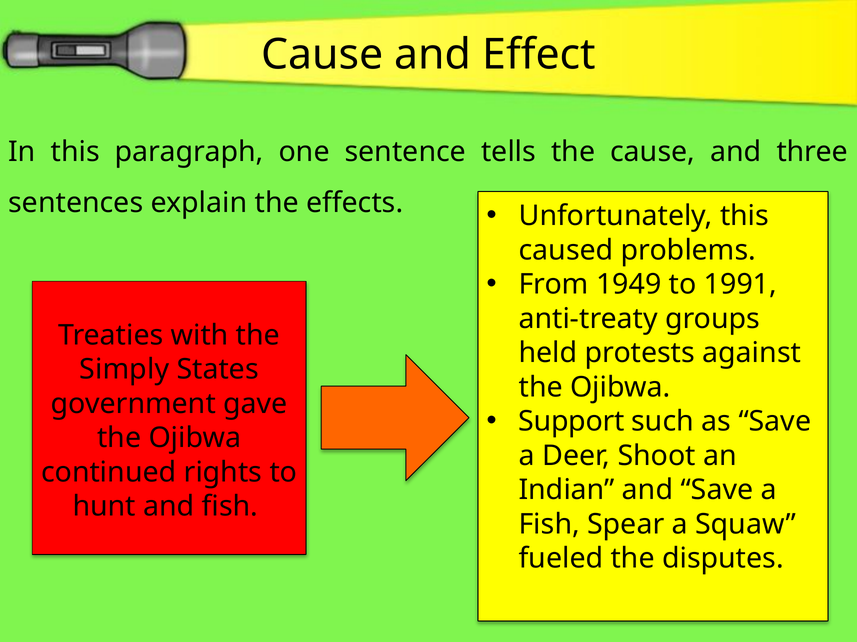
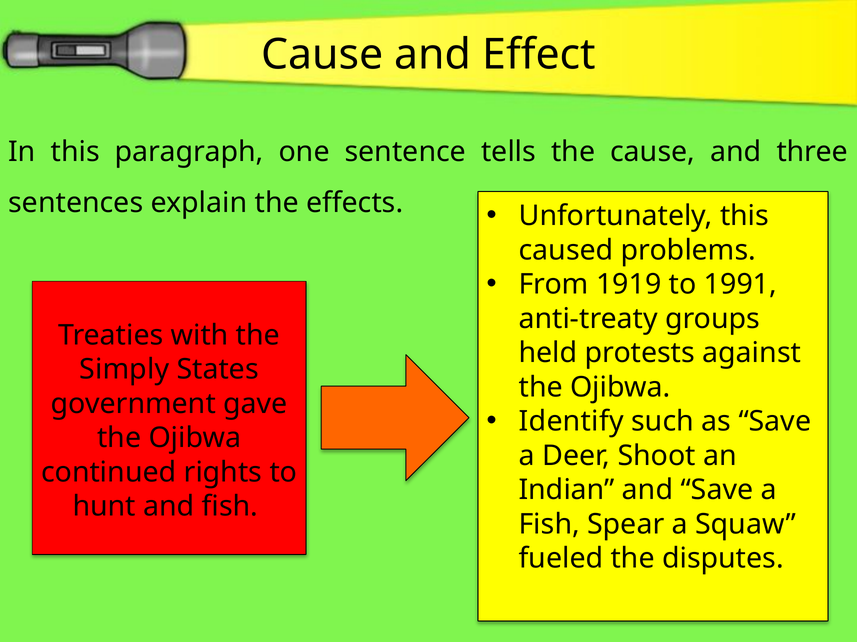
1949: 1949 -> 1919 (629, 285)
Support: Support -> Identify (571, 422)
